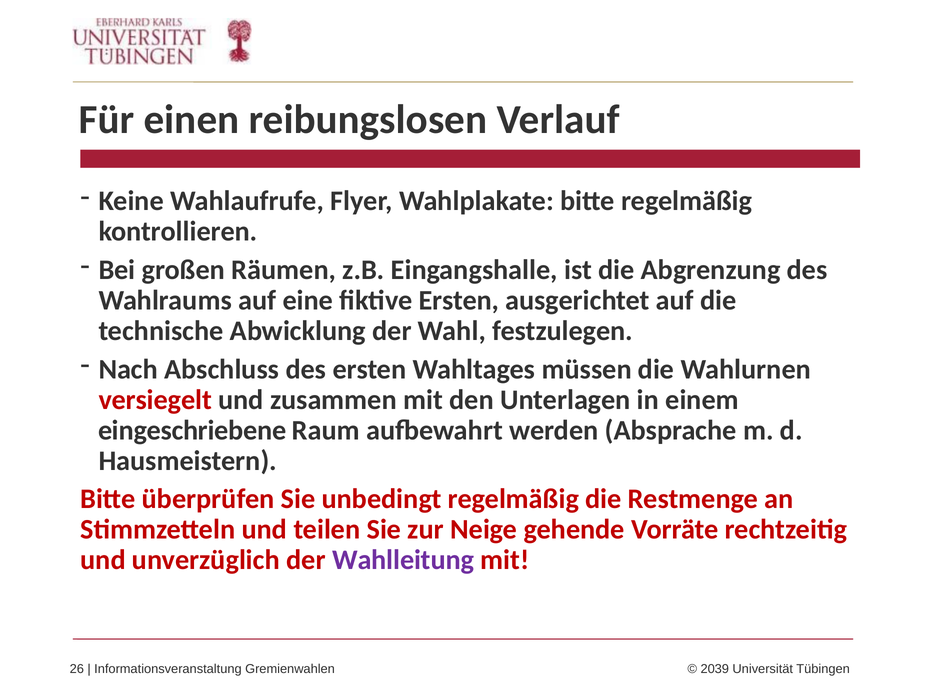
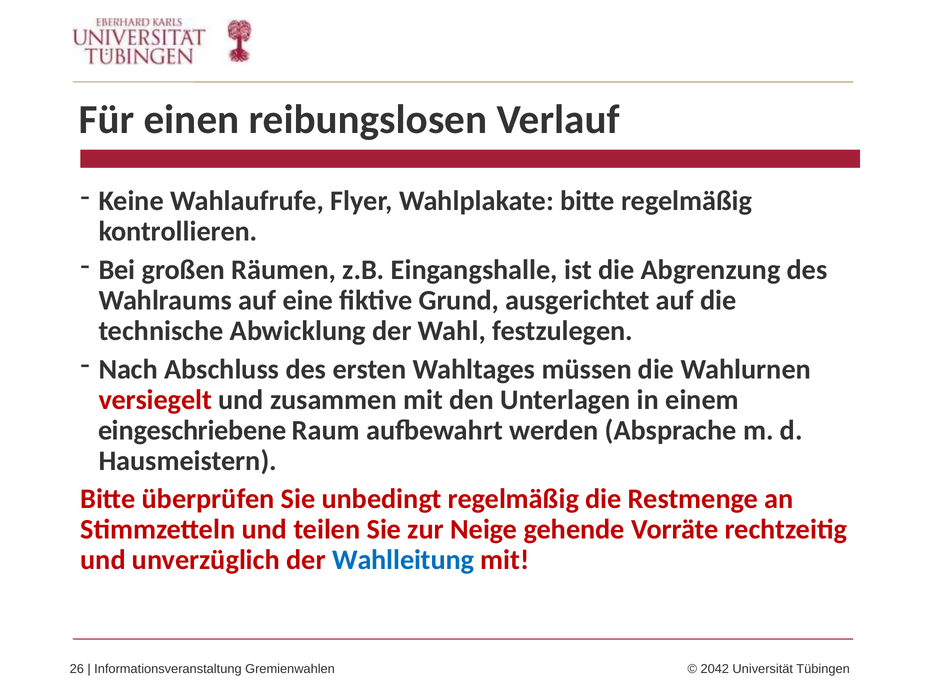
fiktive Ersten: Ersten -> Grund (459, 301)
Wahlleitung colour: purple -> blue (403, 560)
2039: 2039 -> 2042 (715, 669)
